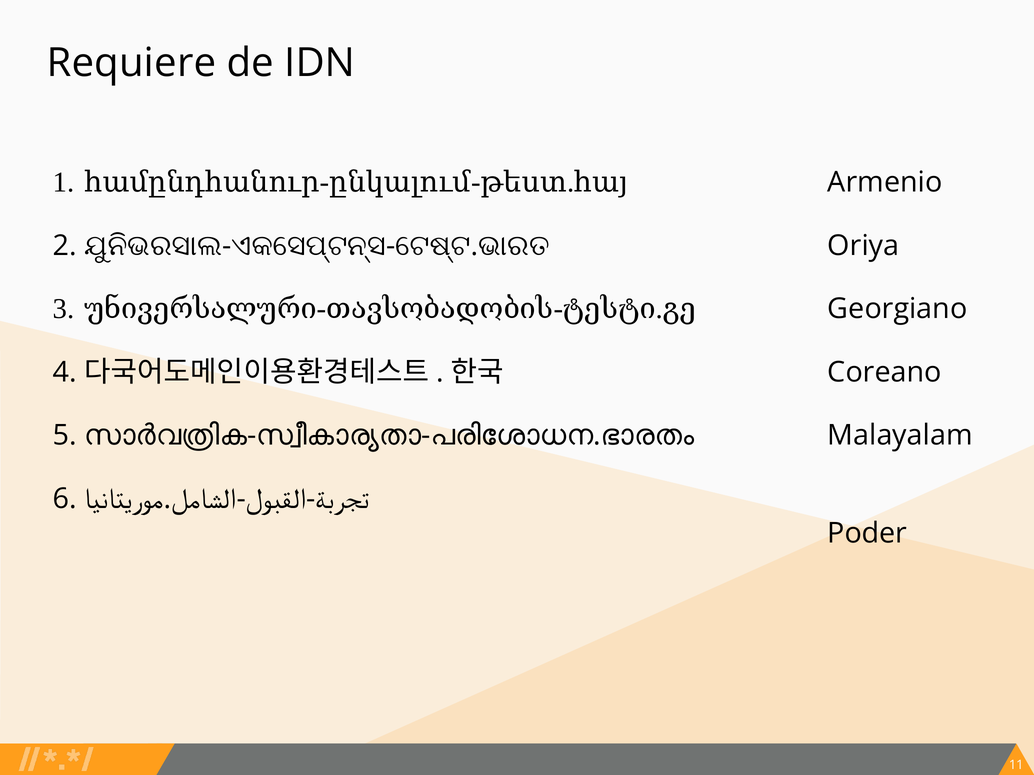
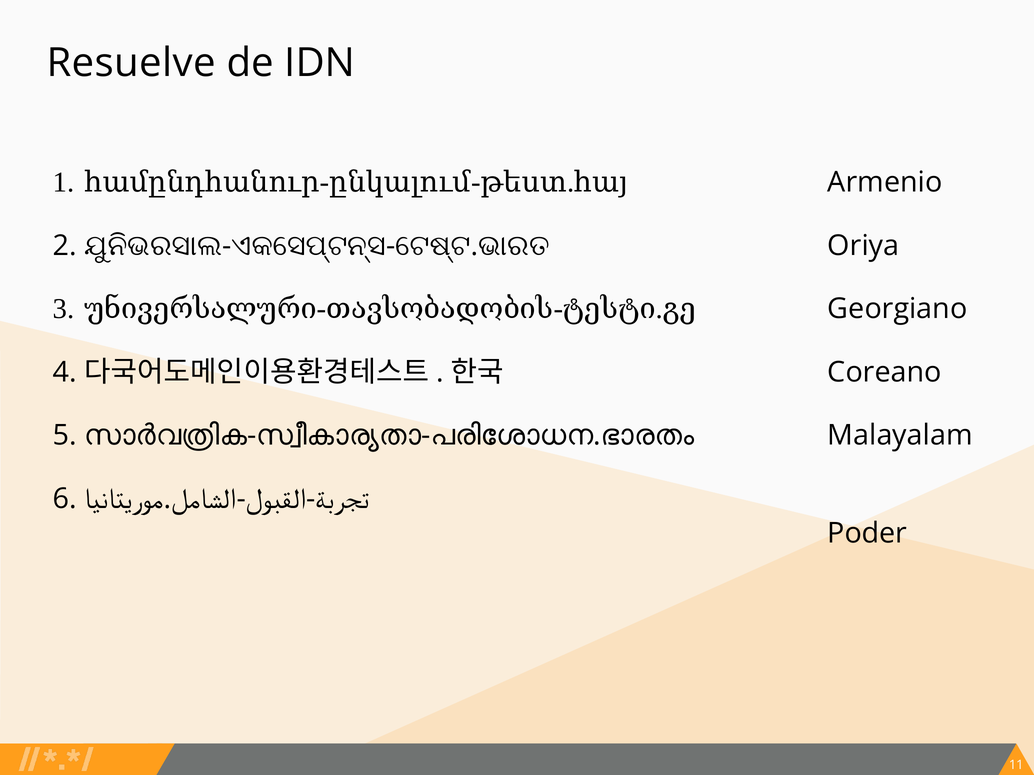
Requiere: Requiere -> Resuelve (131, 63)
